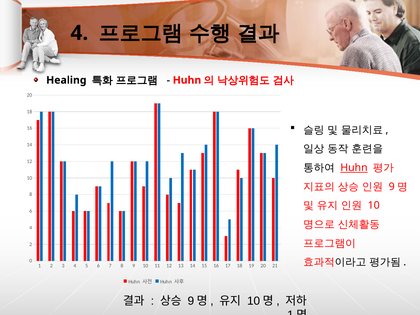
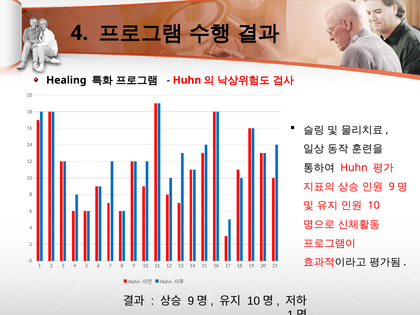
Huhn underline: present -> none (354, 168)
